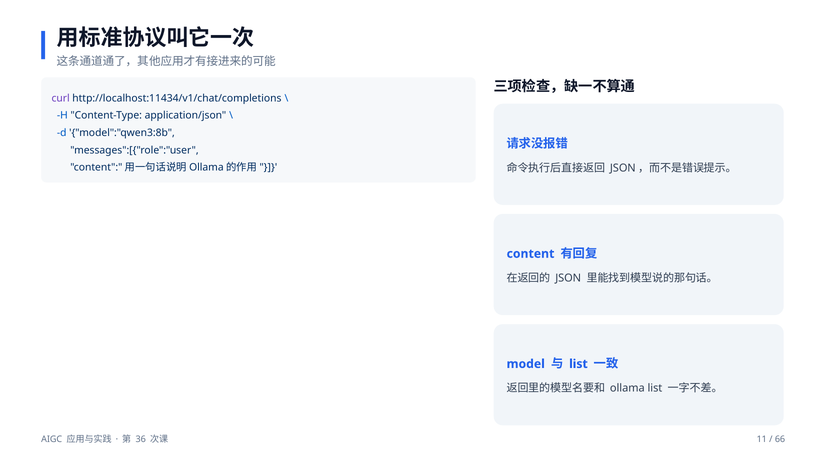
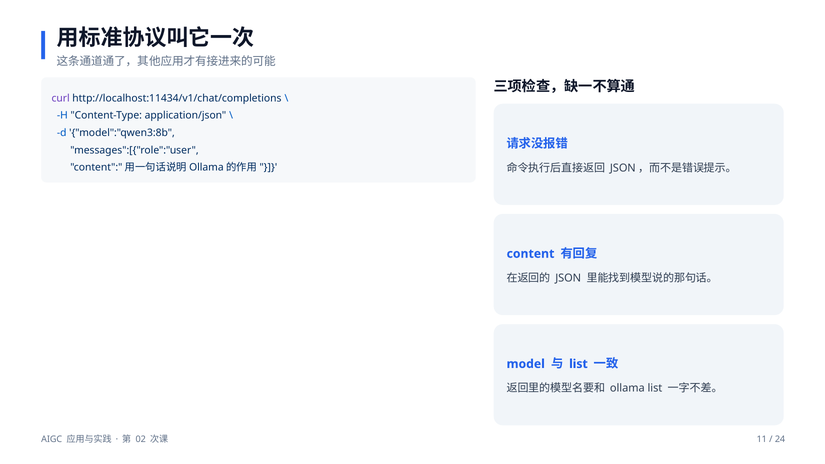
36: 36 -> 02 (141, 439)
66: 66 -> 24 (780, 439)
